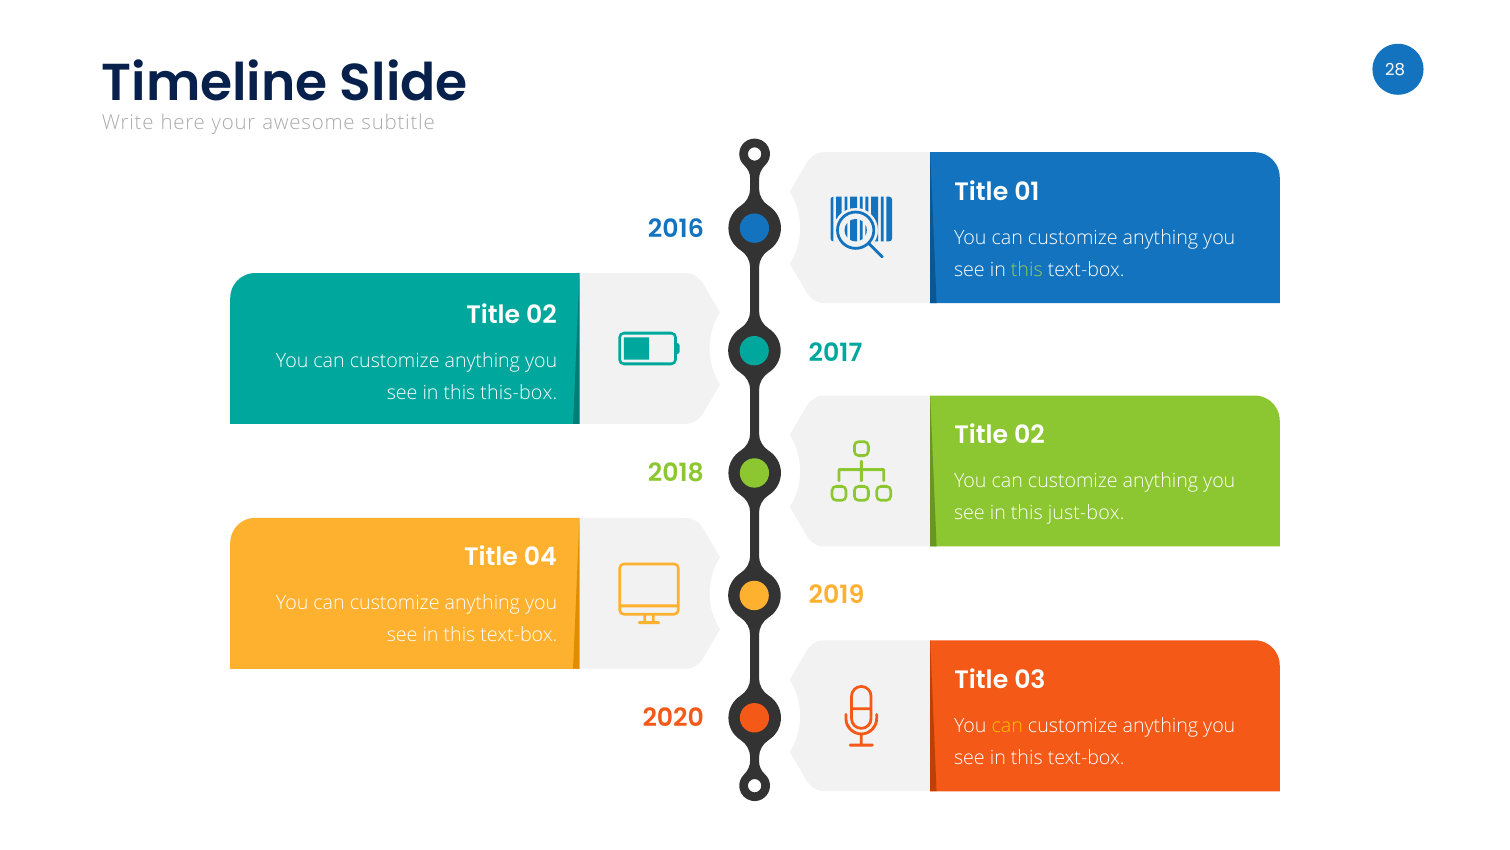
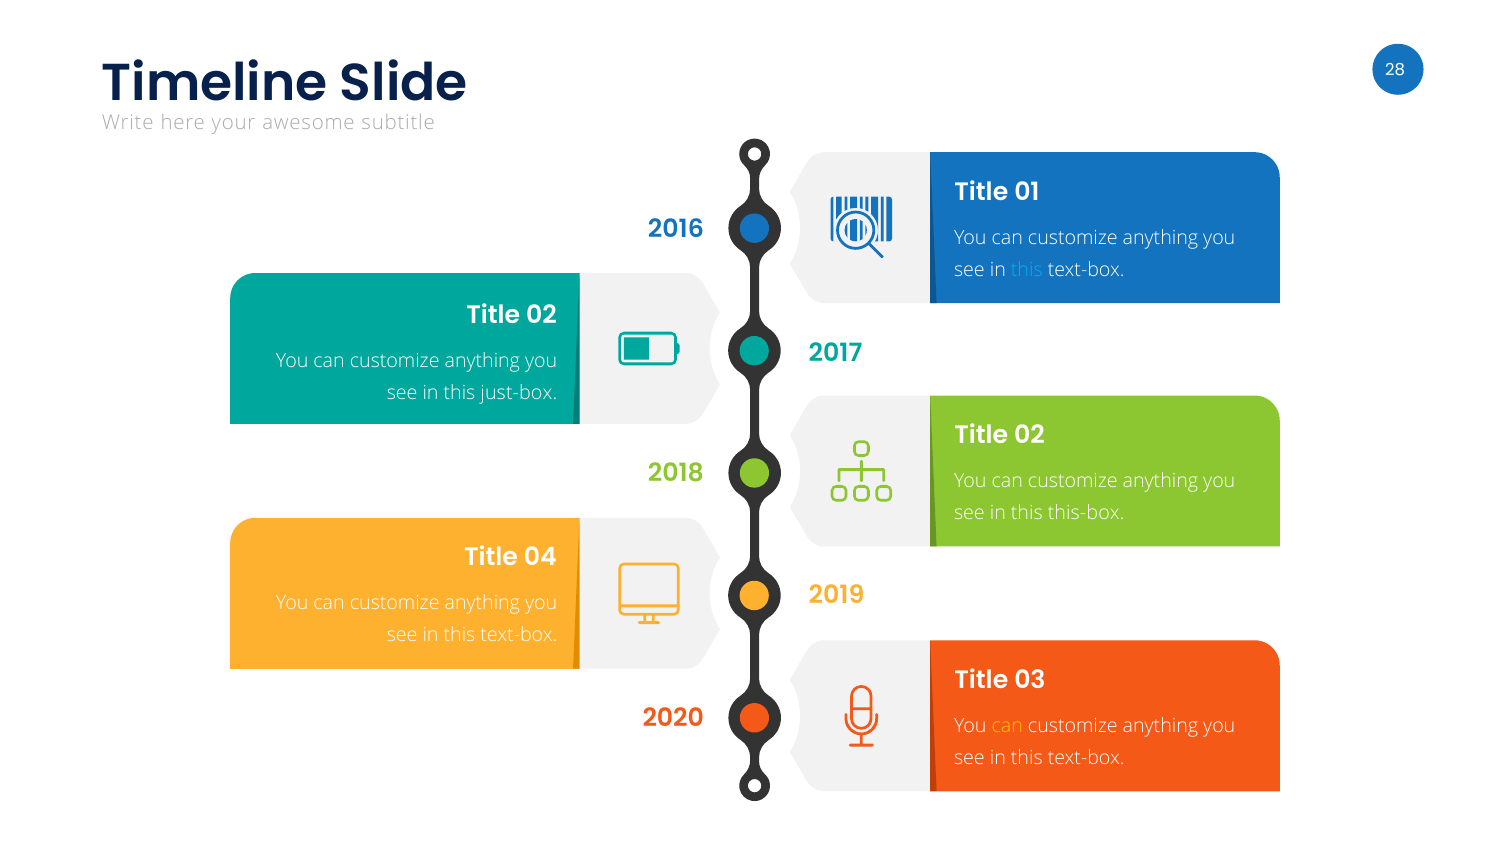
this colour: light green -> light blue (1027, 270)
this-box: this-box -> just-box (519, 393)
just-box: just-box -> this-box (1086, 513)
